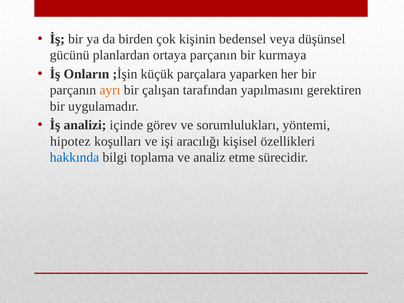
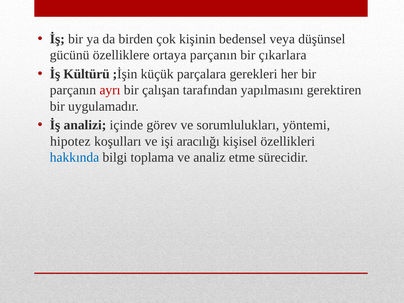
planlardan: planlardan -> özelliklere (121, 55)
kurmaya: kurmaya -> çıkarlara (283, 55)
Onların: Onların -> Kültürü (87, 74)
yaparken: yaparken -> gerekleri (254, 74)
ayrı colour: orange -> red (110, 90)
